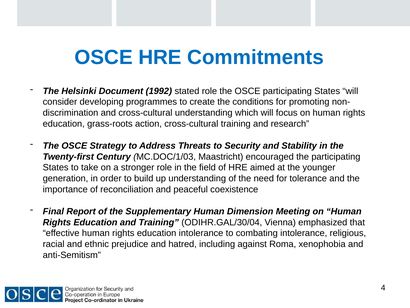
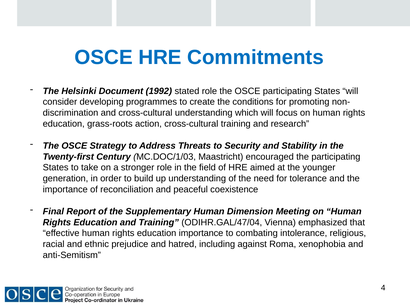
ODIHR.GAL/30/04: ODIHR.GAL/30/04 -> ODIHR.GAL/47/04 (222, 222)
education intolerance: intolerance -> importance (201, 233)
